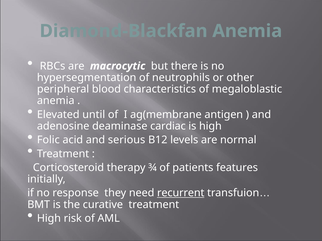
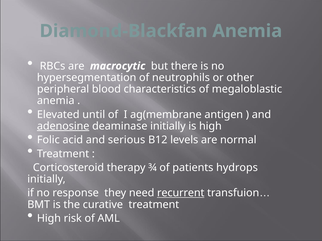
adenosine underline: none -> present (63, 126)
deaminase cardiac: cardiac -> initially (168, 126)
features: features -> hydrops (237, 168)
